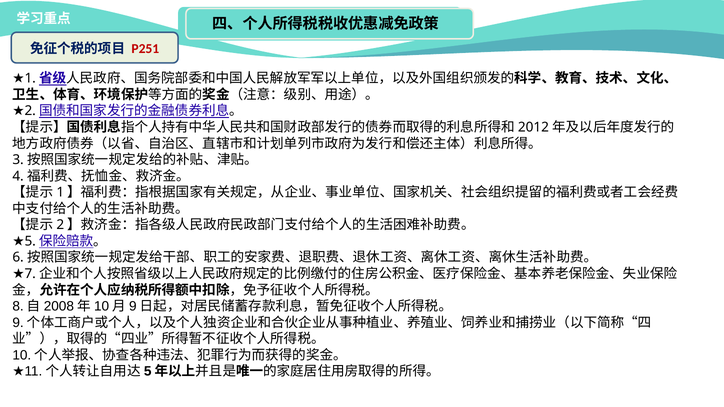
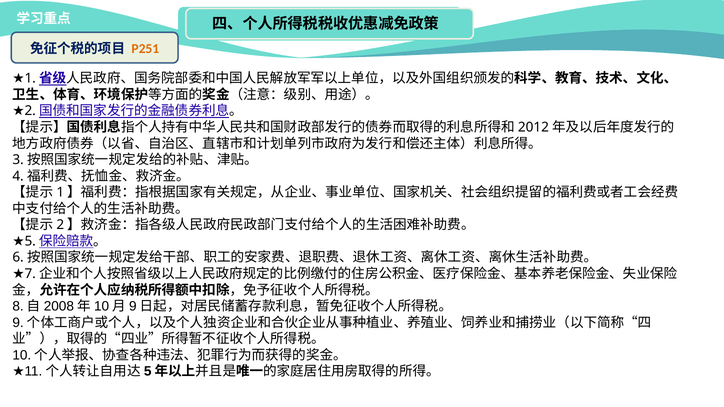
P251 colour: red -> orange (145, 49)
